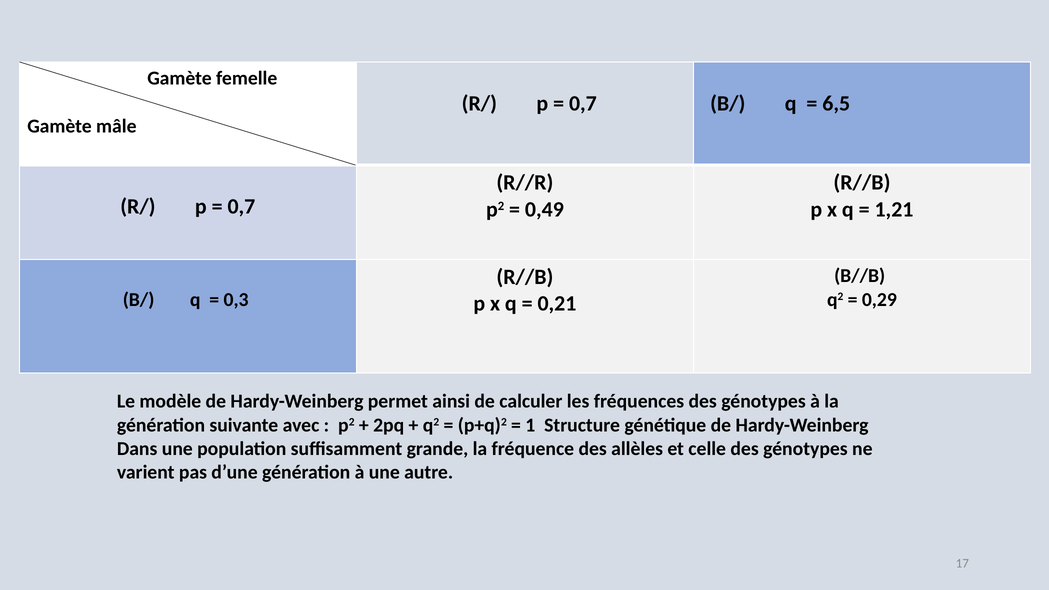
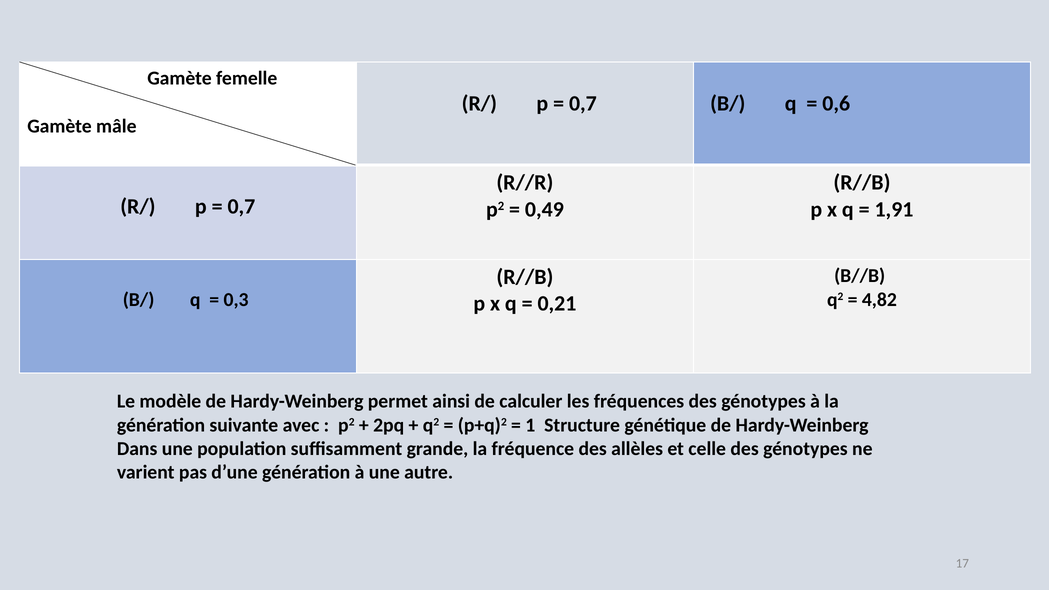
6,5: 6,5 -> 0,6 (836, 103)
1,21: 1,21 -> 1,91 (894, 209)
0,29: 0,29 -> 4,82 (879, 300)
